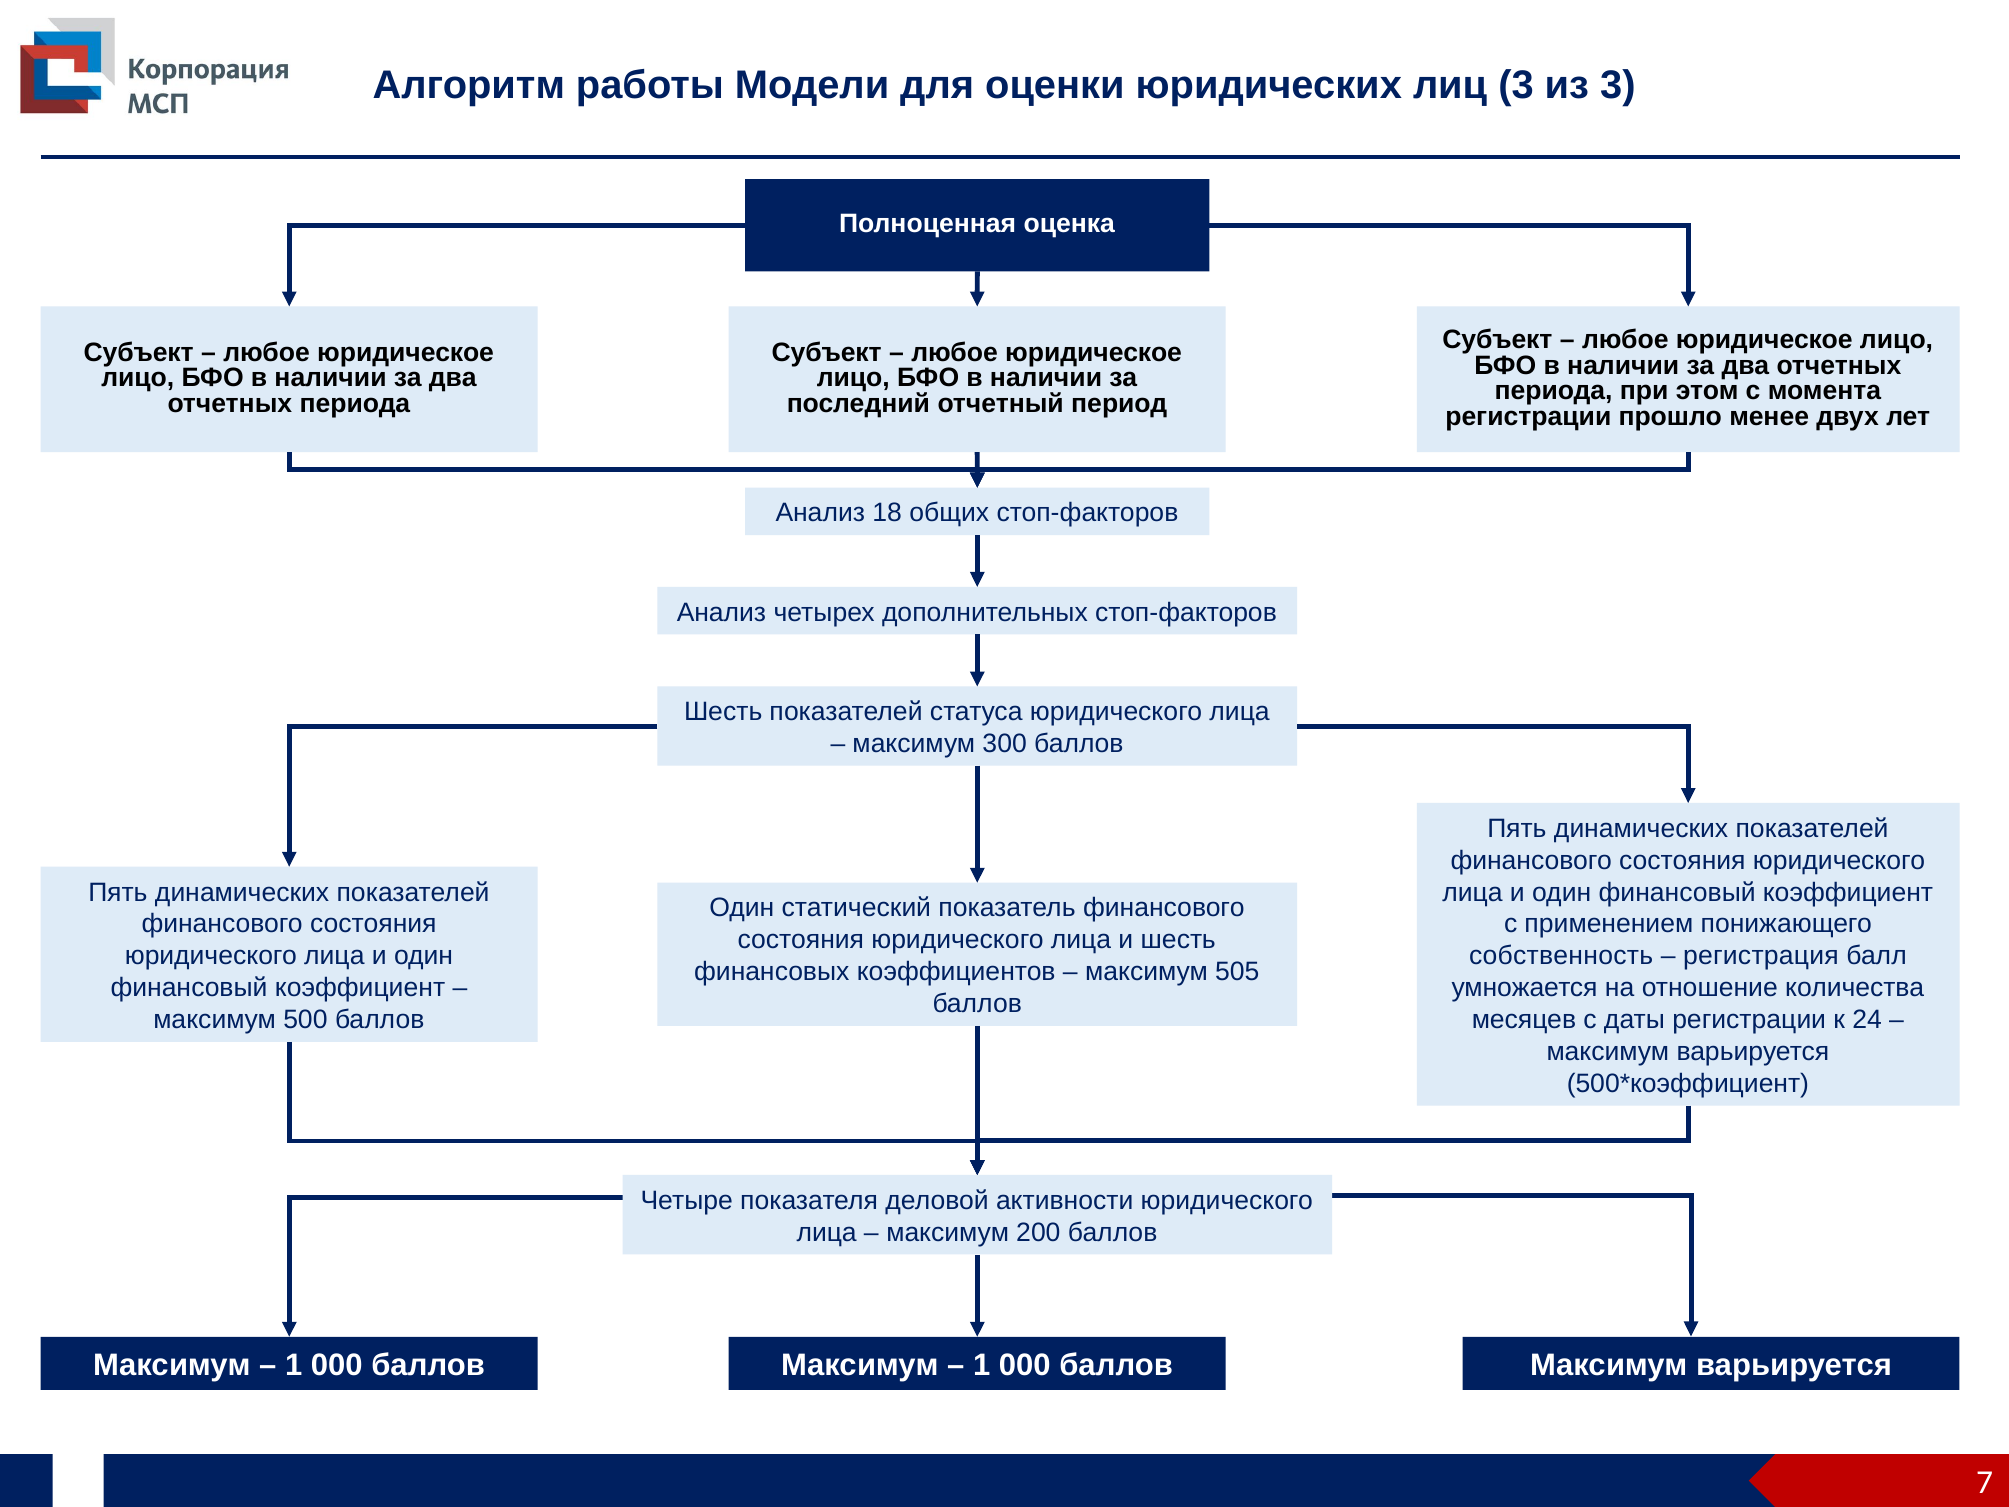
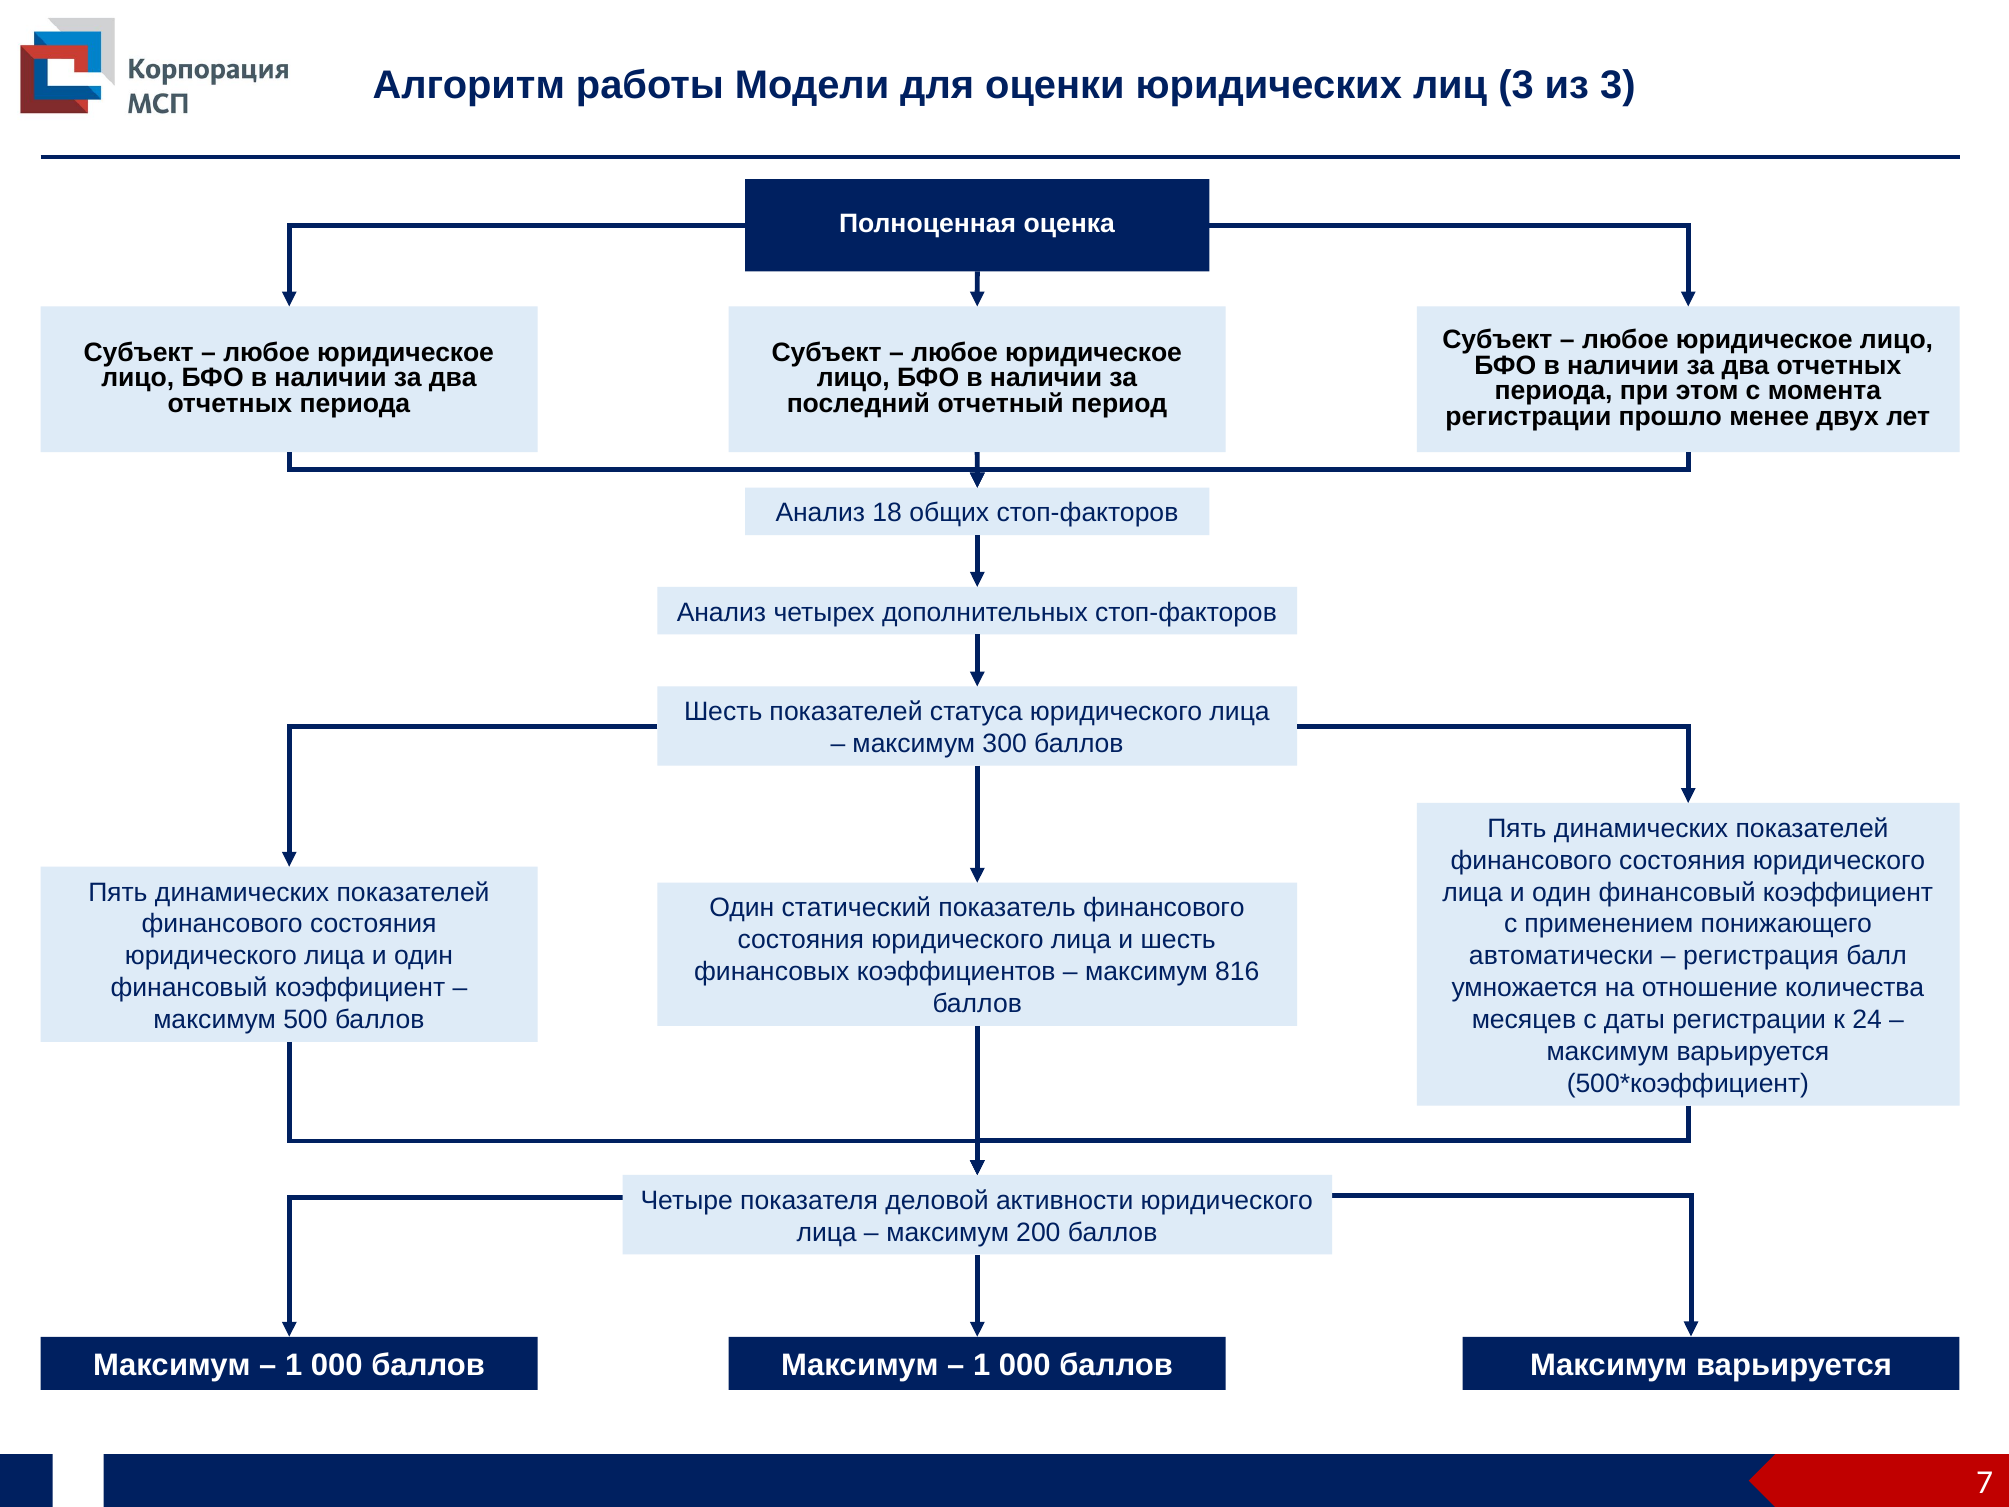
собственность: собственность -> автоматически (1561, 956)
505: 505 -> 816 (1237, 972)
